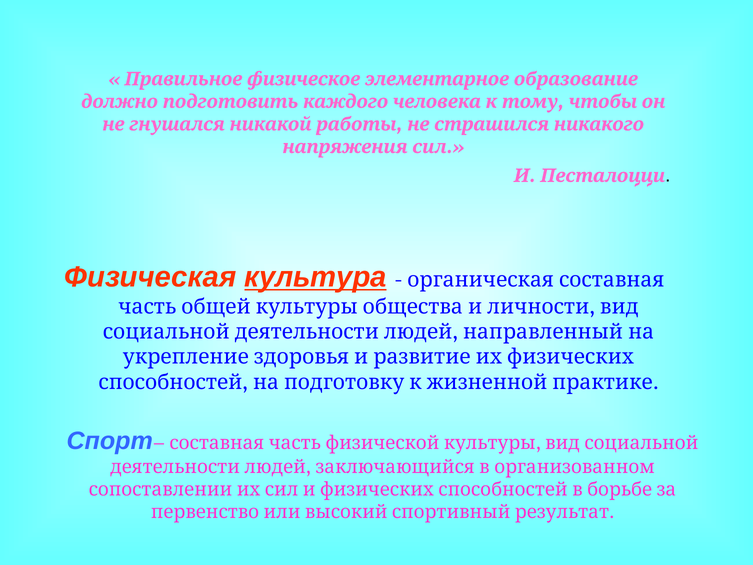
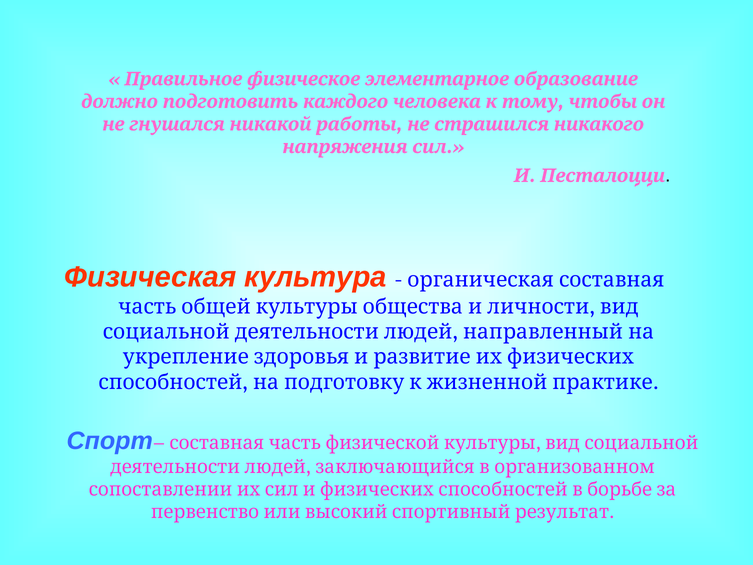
культура underline: present -> none (315, 277)
